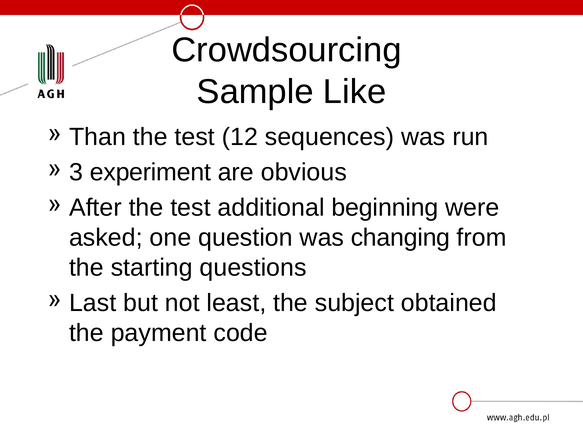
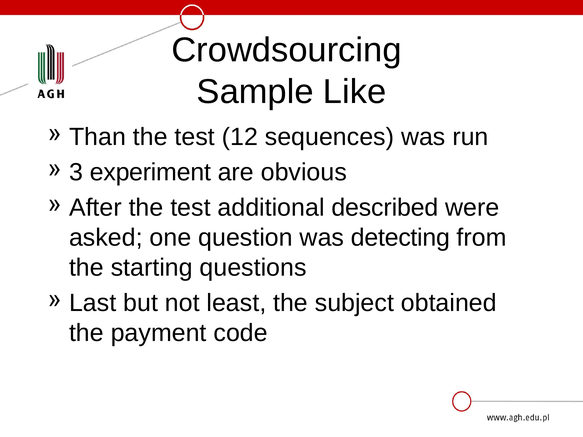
beginning: beginning -> described (385, 208)
changing: changing -> detecting (400, 238)
